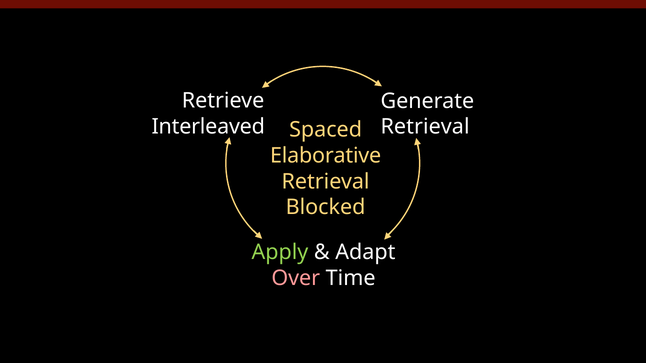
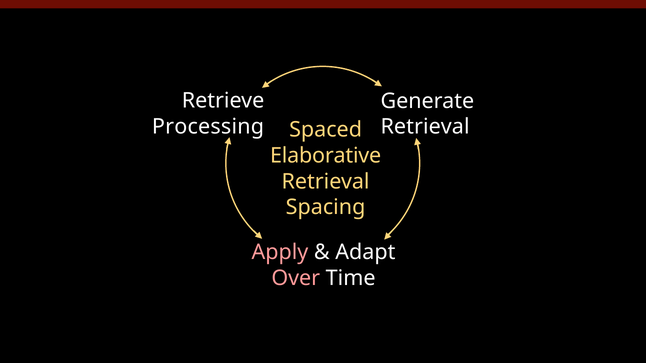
Interleaved: Interleaved -> Processing (208, 127)
Blocked: Blocked -> Spacing (326, 207)
Apply colour: light green -> pink (280, 252)
